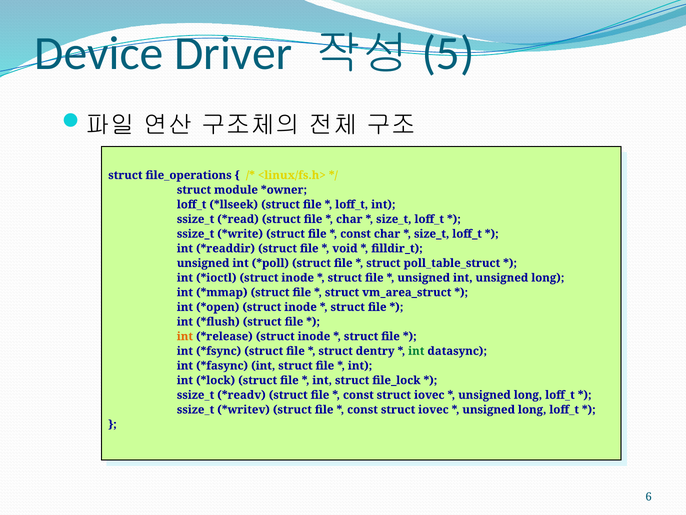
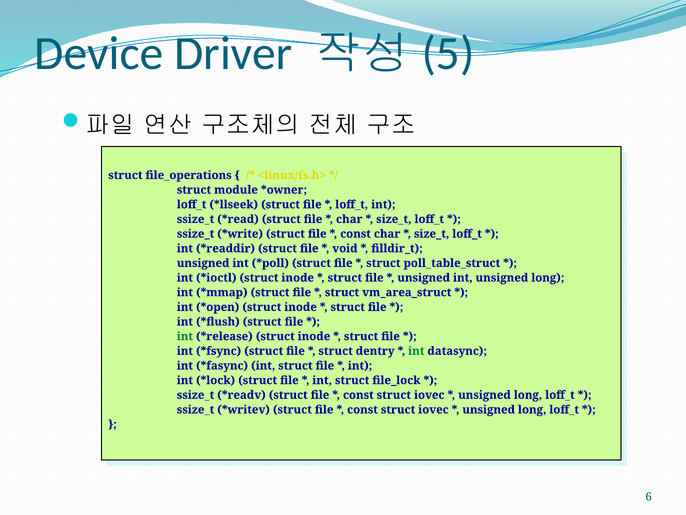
int colour: orange -> green (185, 336)
